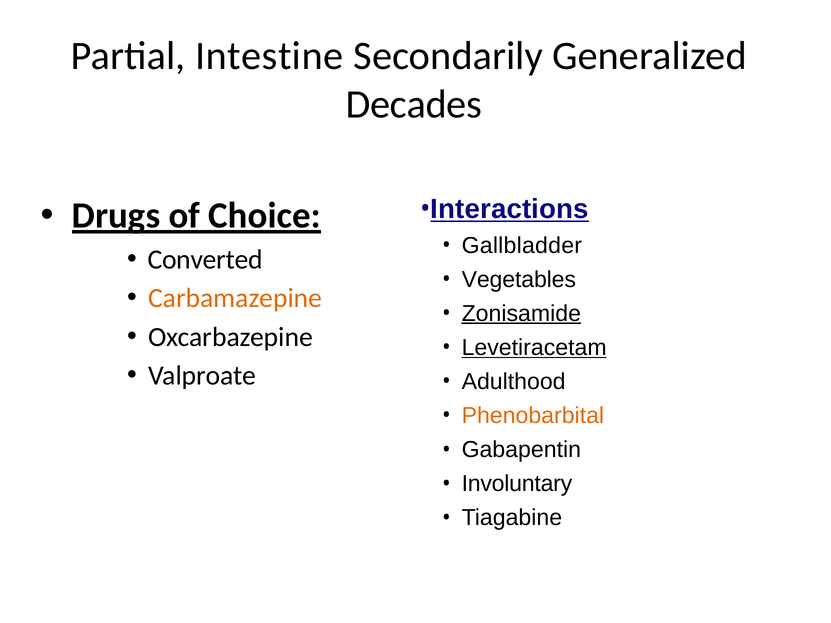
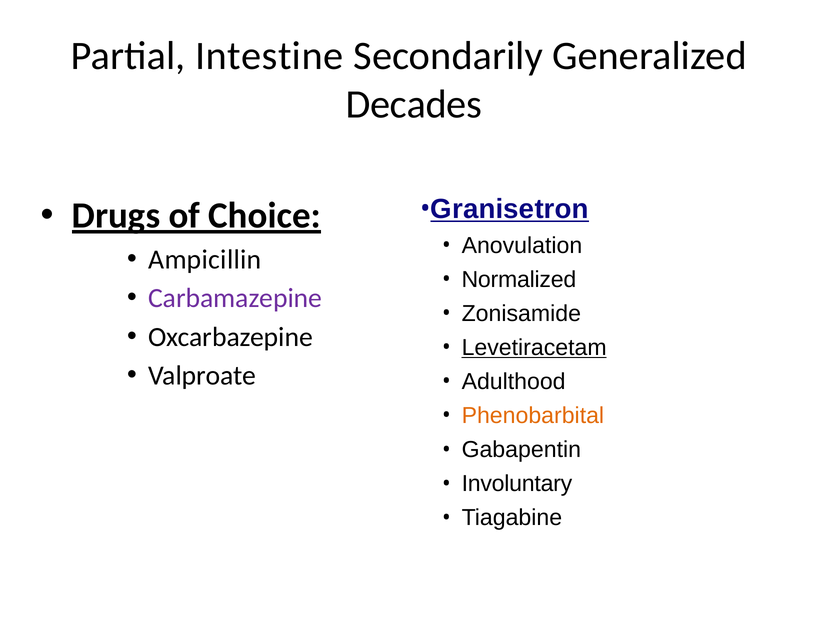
Interactions: Interactions -> Granisetron (510, 209)
Gallbladder: Gallbladder -> Anovulation (522, 246)
Converted: Converted -> Ampicillin (205, 260)
Vegetables: Vegetables -> Normalized (519, 280)
Carbamazepine colour: orange -> purple (235, 298)
Zonisamide underline: present -> none (521, 314)
